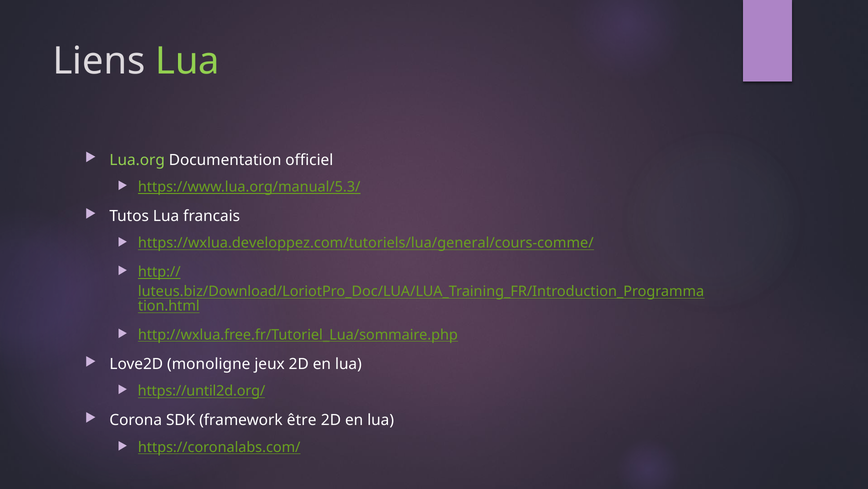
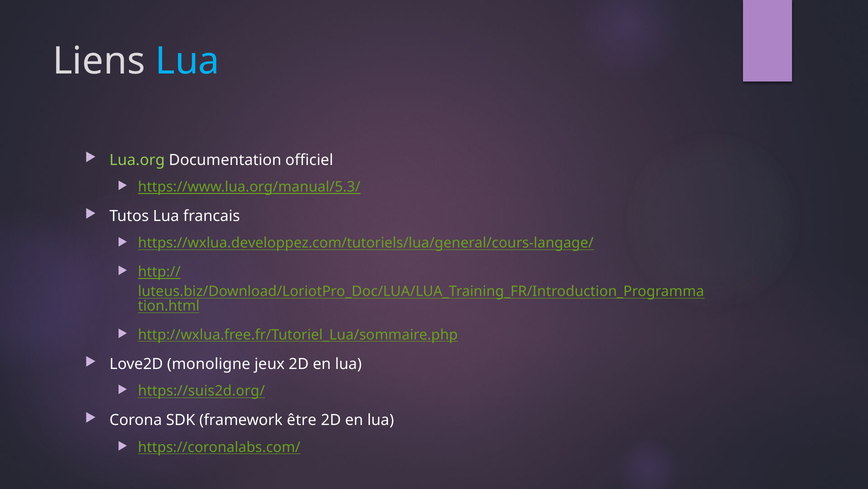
Lua colour: light green -> light blue (187, 61)
https://wxlua.developpez.com/tutoriels/lua/general/cours-comme/: https://wxlua.developpez.com/tutoriels/lua/general/cours-comme/ -> https://wxlua.developpez.com/tutoriels/lua/general/cours-langage/ (366, 243)
https://until2d.org/: https://until2d.org/ -> https://suis2d.org/ (201, 390)
